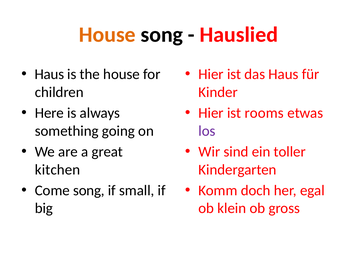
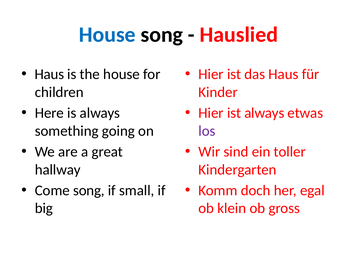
House colour: orange -> blue (107, 35)
ist rooms: rooms -> always (264, 113)
kitchen: kitchen -> hallway (58, 169)
